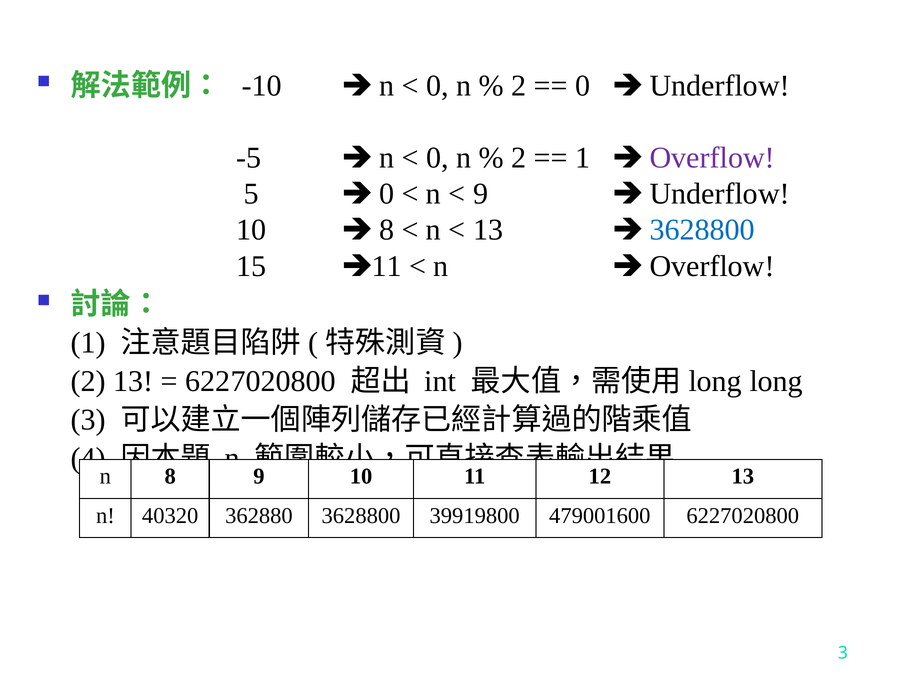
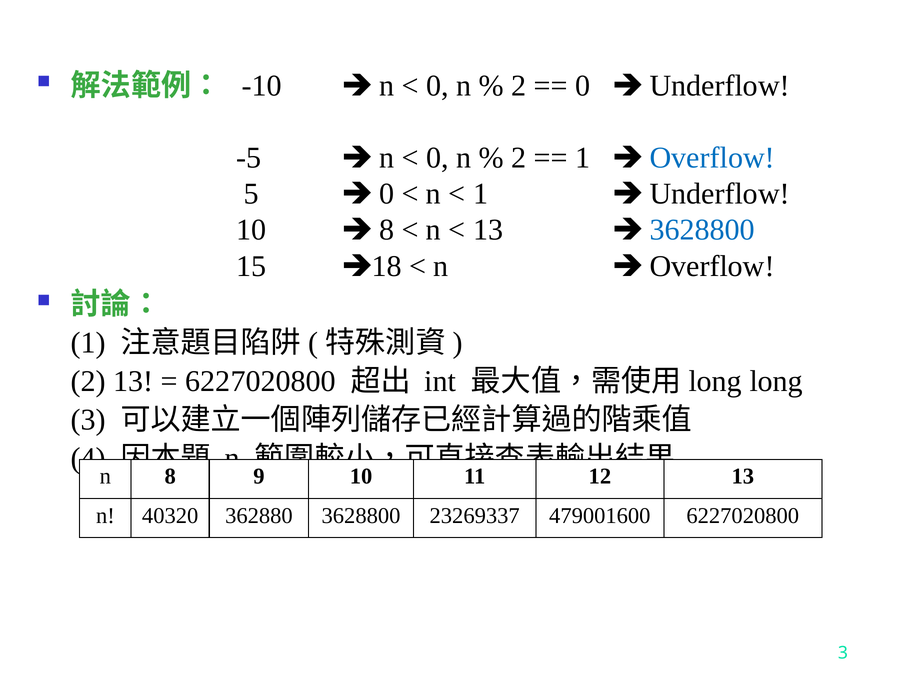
Overflow colour: purple -> blue (712, 158)
9: 9 -> 1 (481, 194)
11: 11 -> 18 (387, 266)
39919800: 39919800 -> 23269337 (475, 515)
